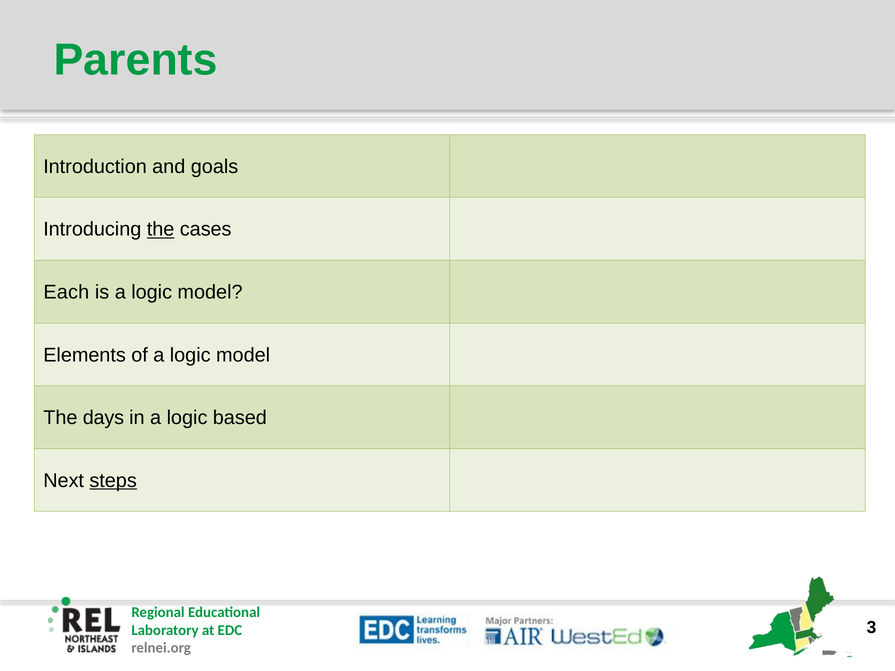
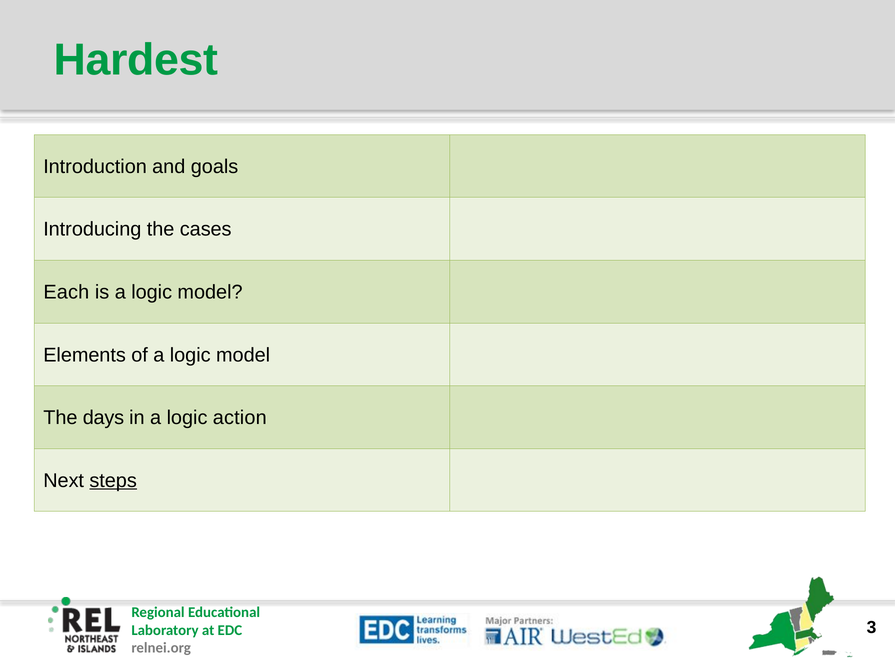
Parents: Parents -> Hardest (136, 60)
the underline: present -> none (161, 229)
based: based -> action (240, 418)
